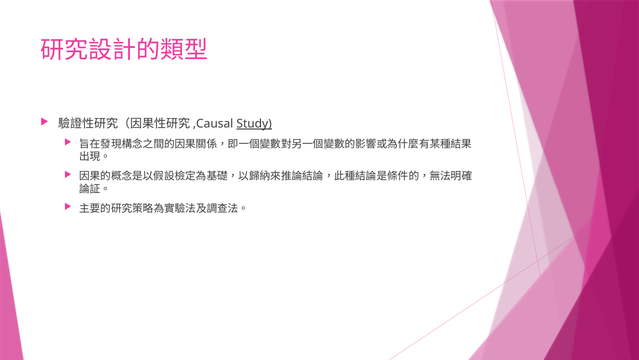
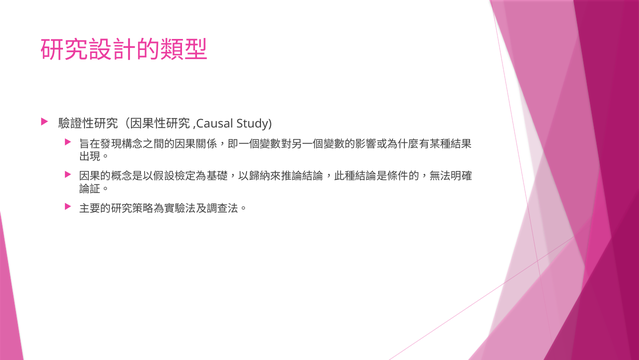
Study underline: present -> none (254, 124)
